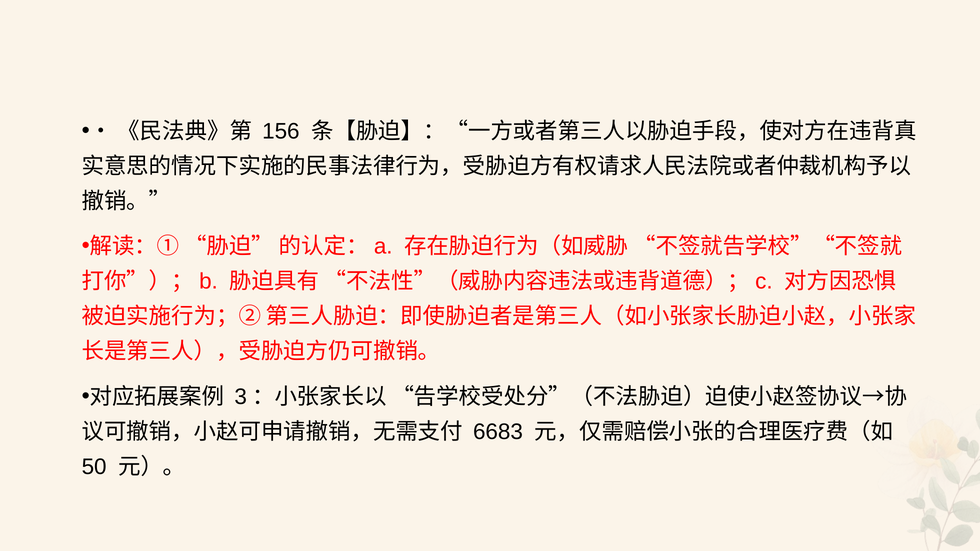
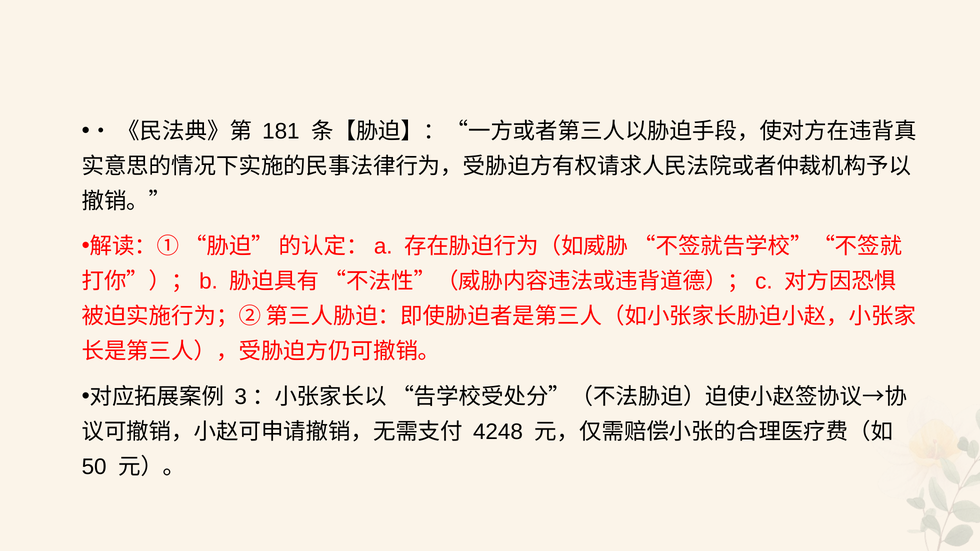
156: 156 -> 181 (281, 131)
6683: 6683 -> 4248 (498, 432)
